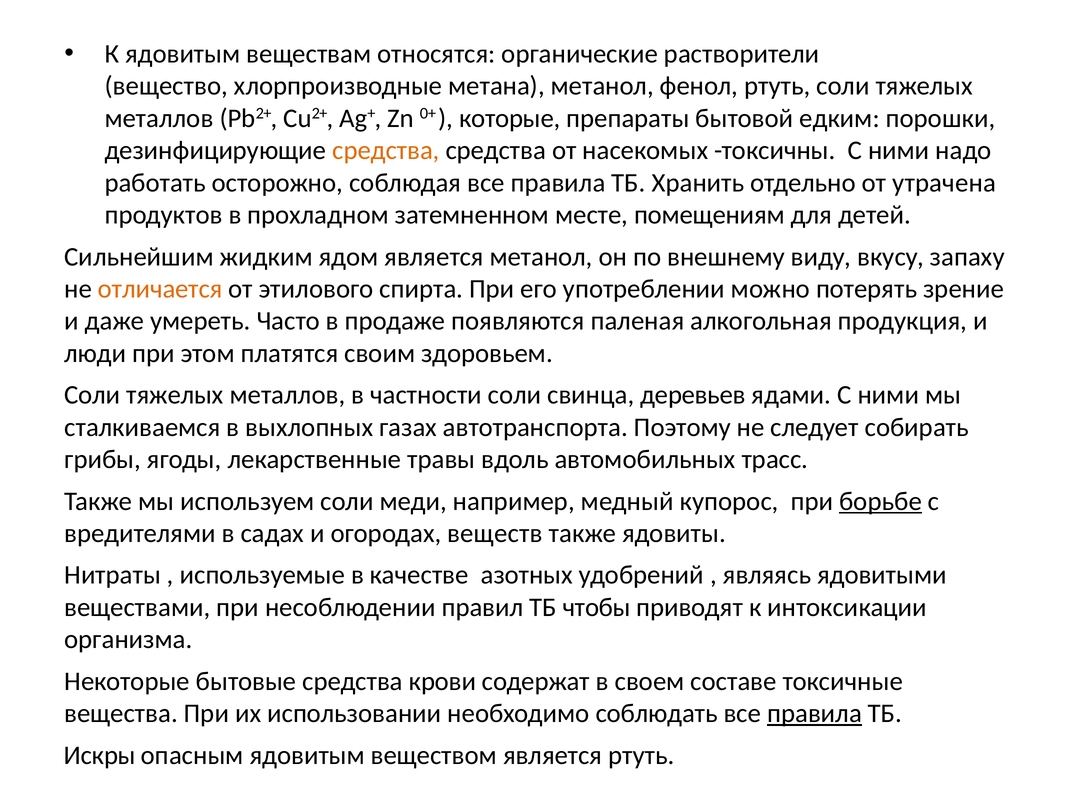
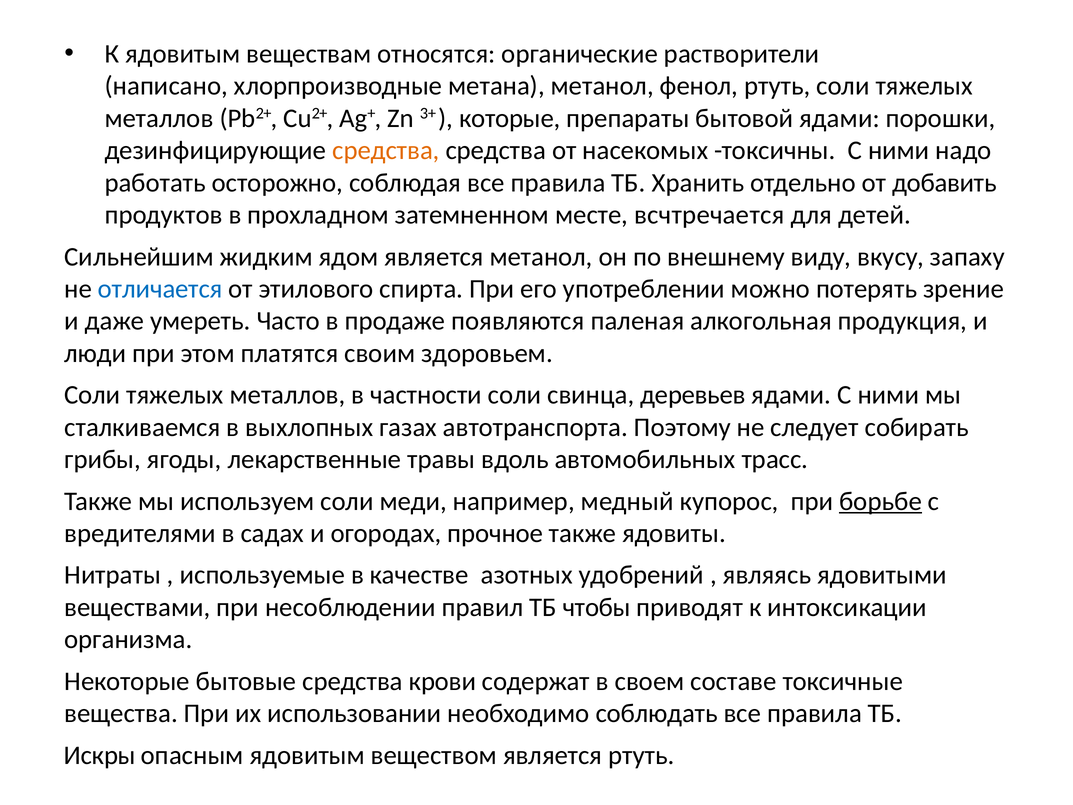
вещество: вещество -> написано (166, 86)
0+: 0+ -> 3+ (428, 113)
бытовой едким: едким -> ядами (839, 118)
утрачена: утрачена -> добавить (944, 183)
помещениям: помещениям -> всчтречается (709, 215)
отличается colour: orange -> blue (160, 289)
веществ: веществ -> прочное (495, 533)
правила underline: present -> none (815, 713)
